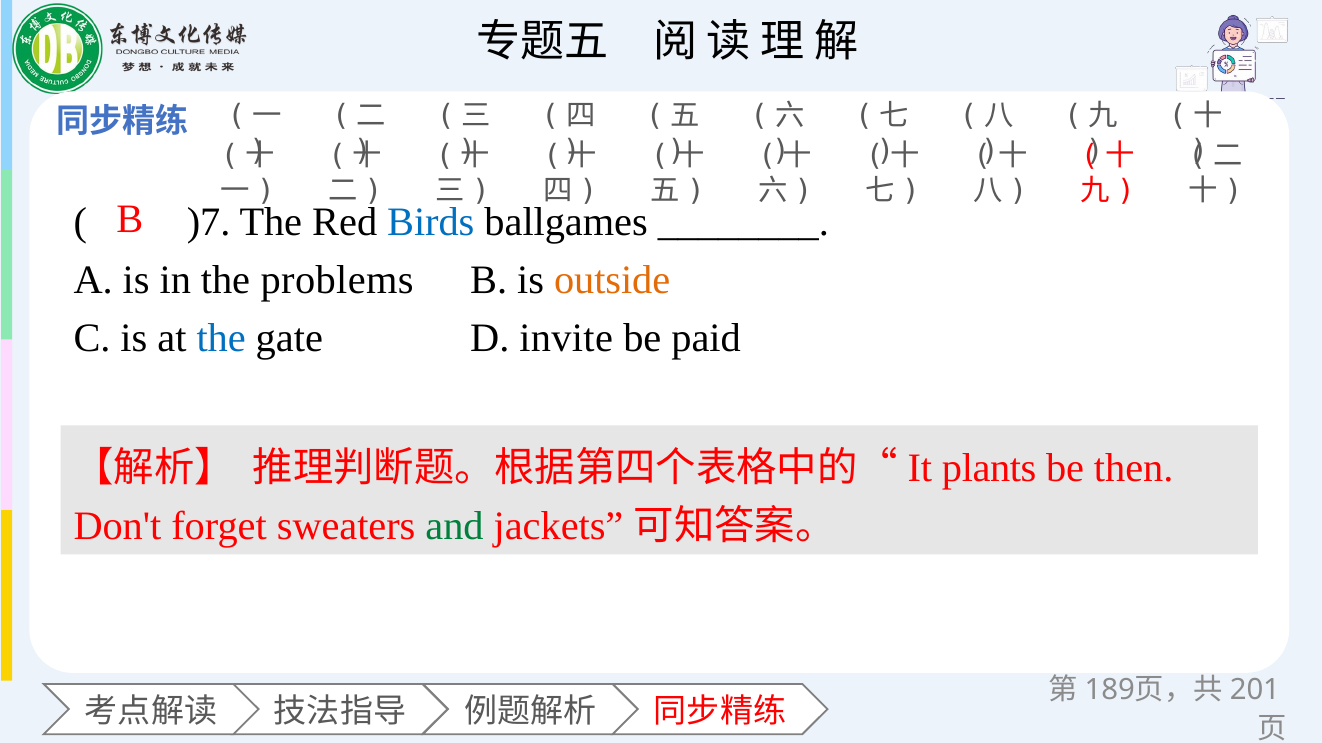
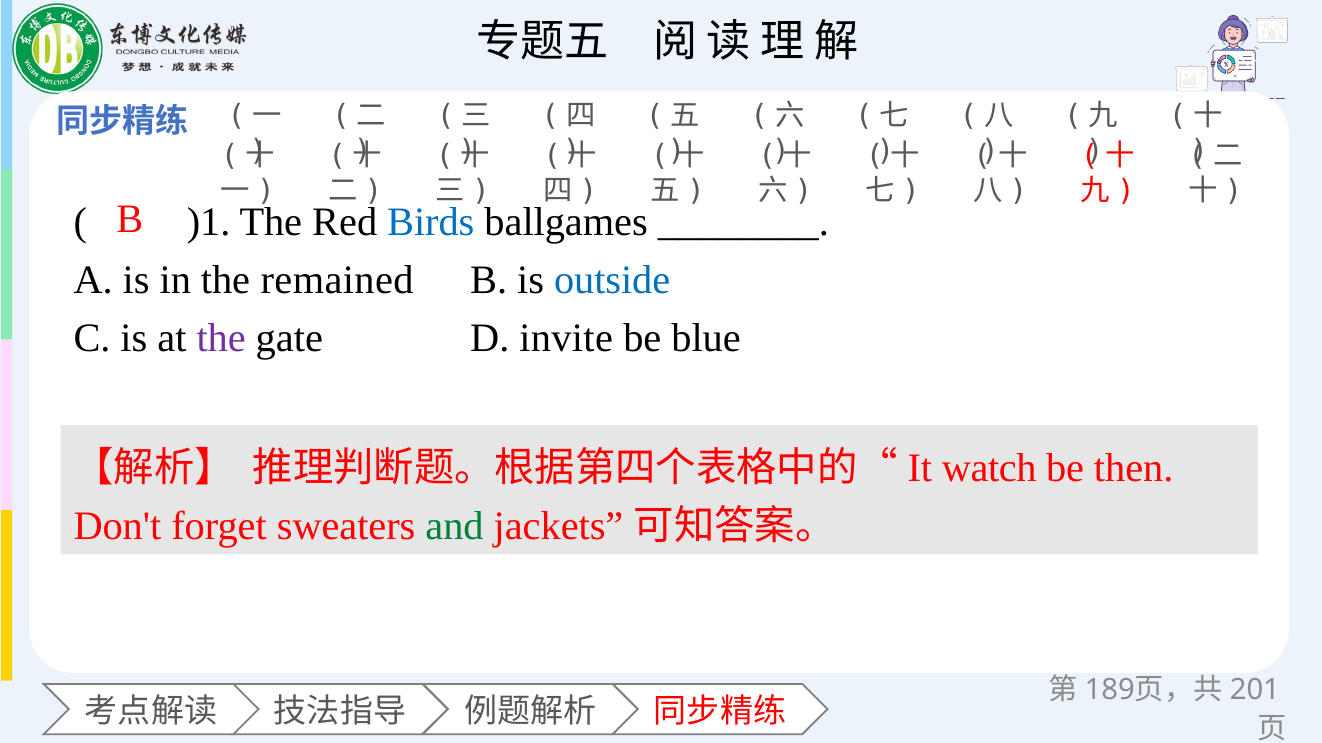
)7: )7 -> )1 (209, 222)
problems: problems -> remained (337, 280)
outside colour: orange -> blue (612, 280)
the colour: blue -> purple (221, 338)
paid: paid -> blue (706, 338)
plants: plants -> watch (989, 469)
